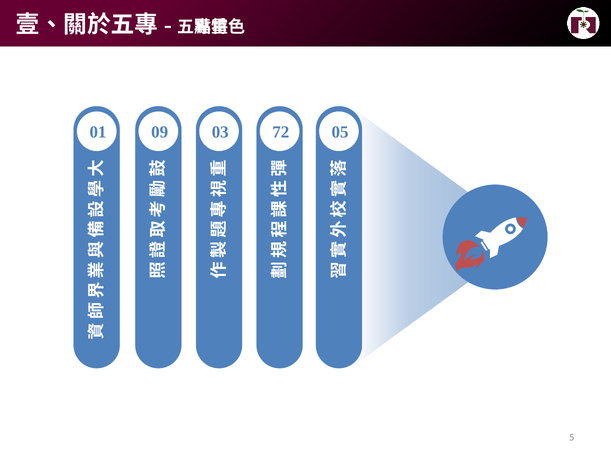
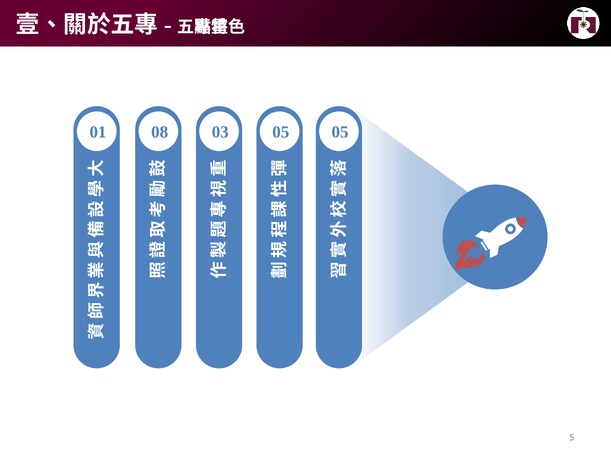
09: 09 -> 08 (160, 132)
03 72: 72 -> 05 (281, 132)
